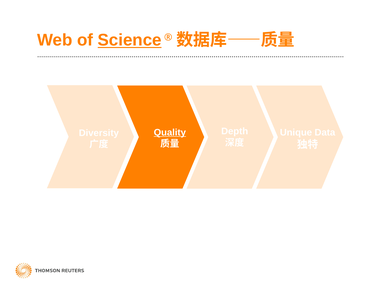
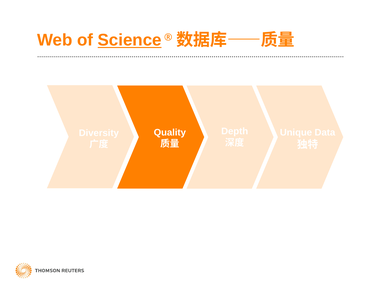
Quality underline: present -> none (170, 132)
